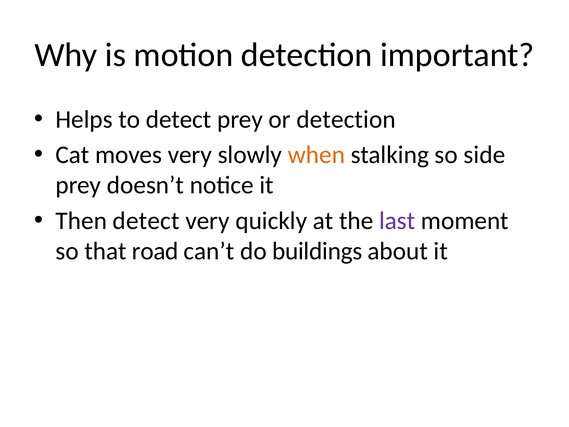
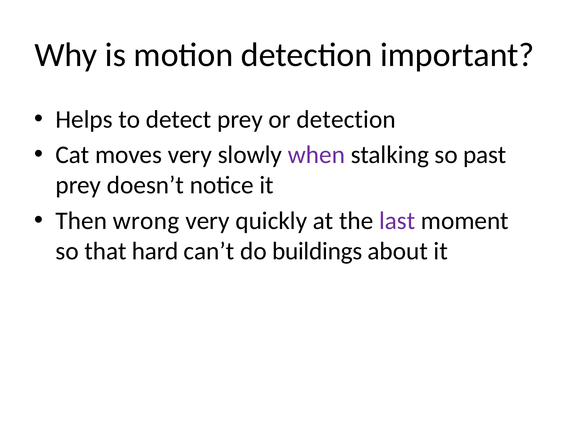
when colour: orange -> purple (316, 155)
side: side -> past (485, 155)
Then detect: detect -> wrong (146, 221)
road: road -> hard (155, 251)
